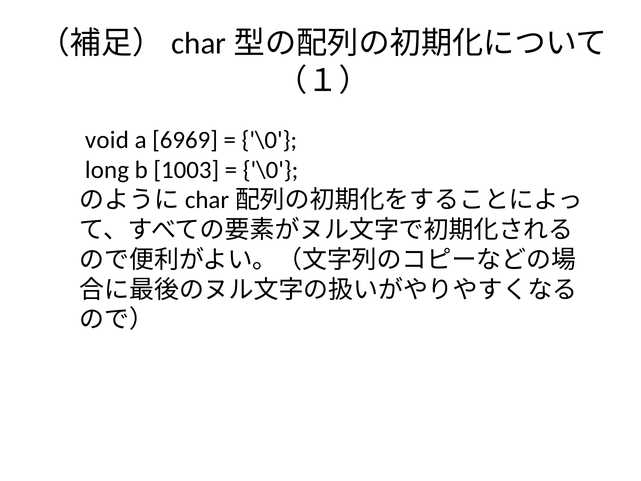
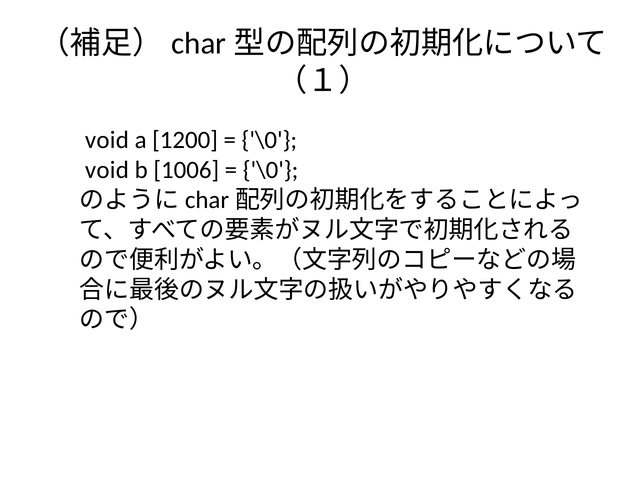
6969: 6969 -> 1200 (185, 140)
long: long -> void (107, 170)
1003: 1003 -> 1006 (186, 170)
